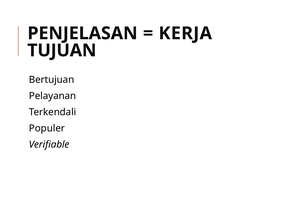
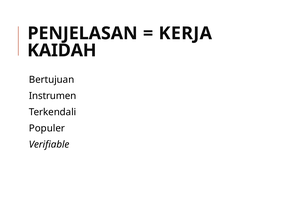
TUJUAN: TUJUAN -> KAIDAH (62, 50)
Pelayanan: Pelayanan -> Instrumen (53, 96)
